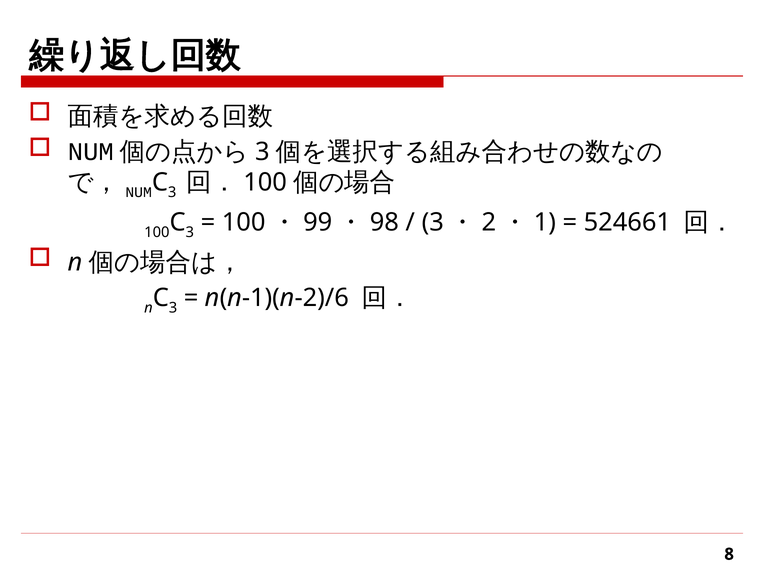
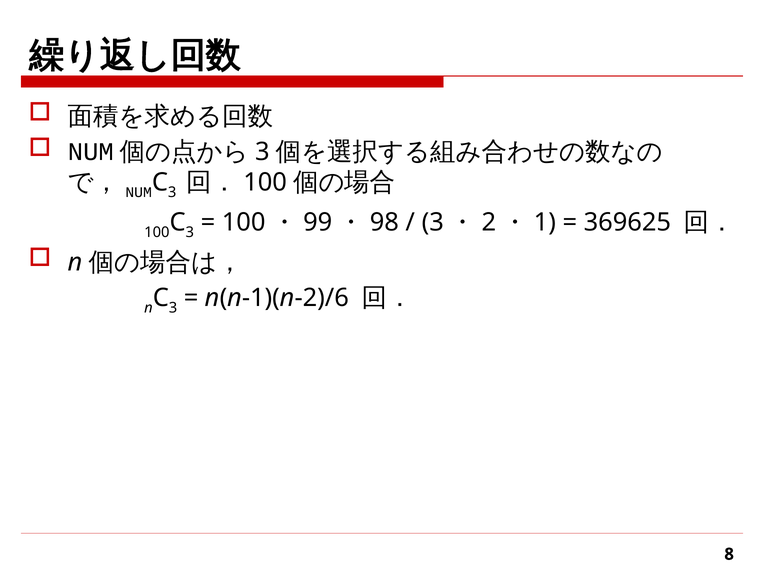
524661: 524661 -> 369625 (627, 222)
